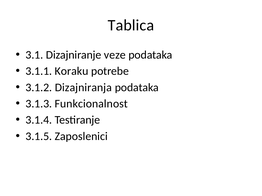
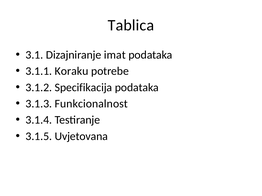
veze: veze -> imat (115, 55)
Dizajniranja: Dizajniranja -> Specifikacija (83, 88)
Zaposlenici: Zaposlenici -> Uvjetovana (81, 137)
